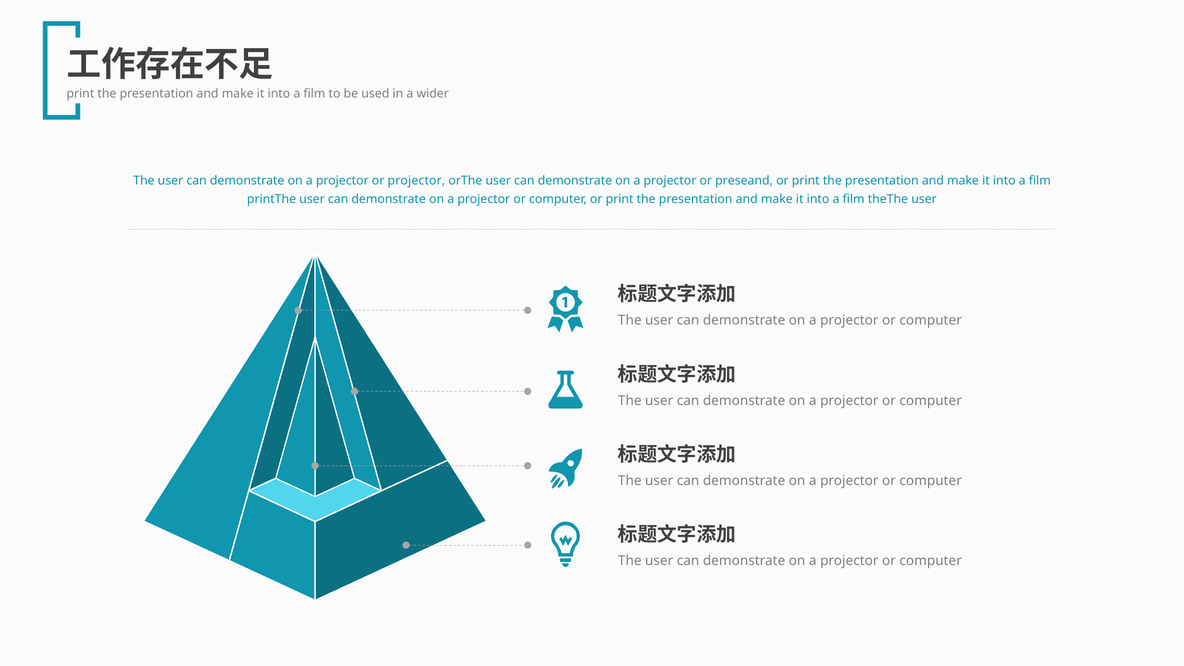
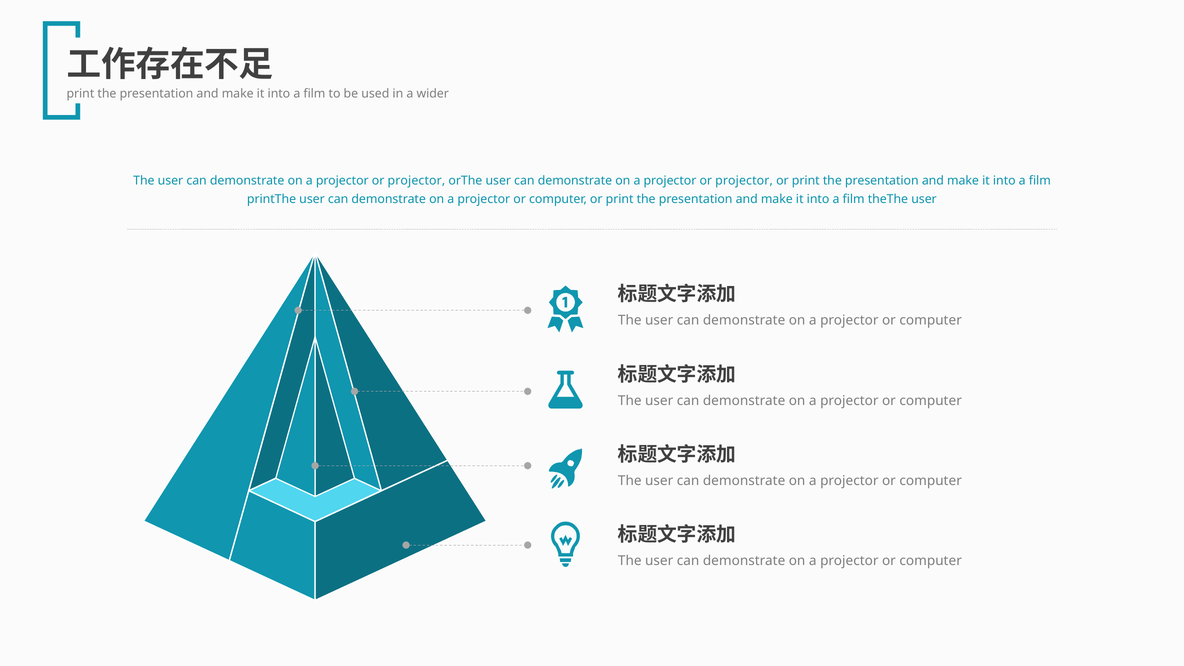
preseand: preseand -> projector (744, 181)
